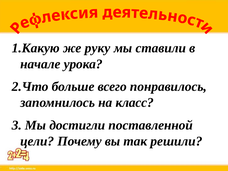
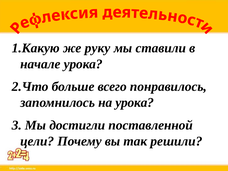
на класс: класс -> урока (135, 103)
